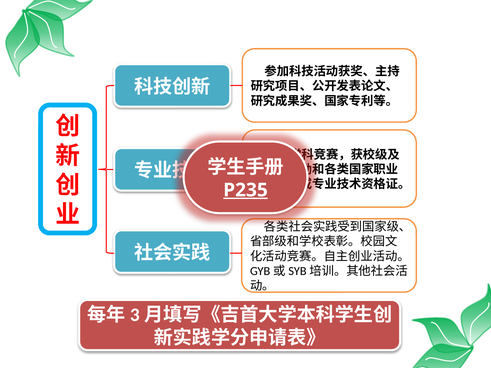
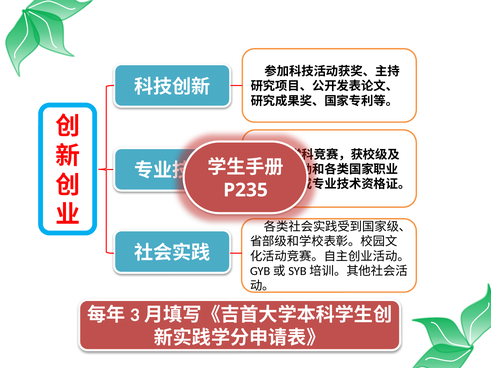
P235 underline: present -> none (246, 190)
